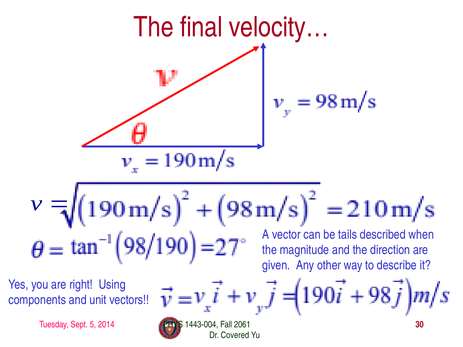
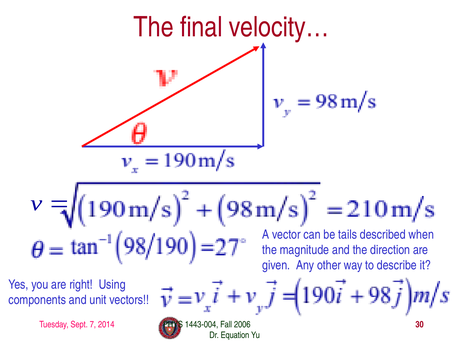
5: 5 -> 7 (93, 325)
2061: 2061 -> 2006 (242, 325)
Covered: Covered -> Equation (235, 336)
